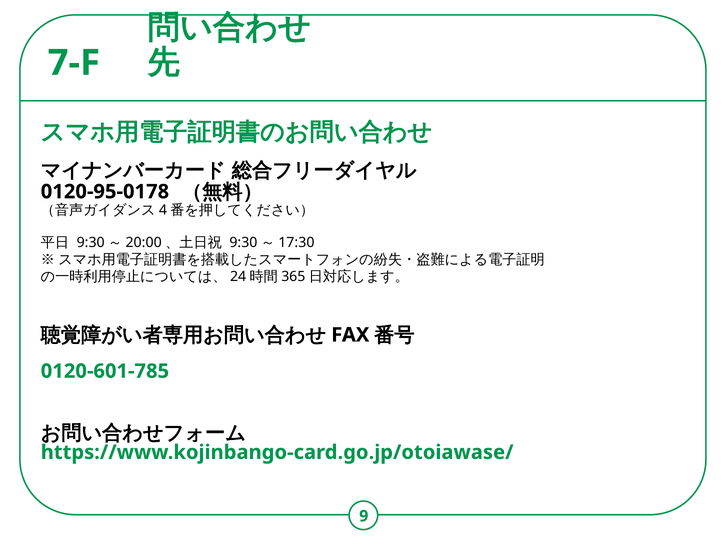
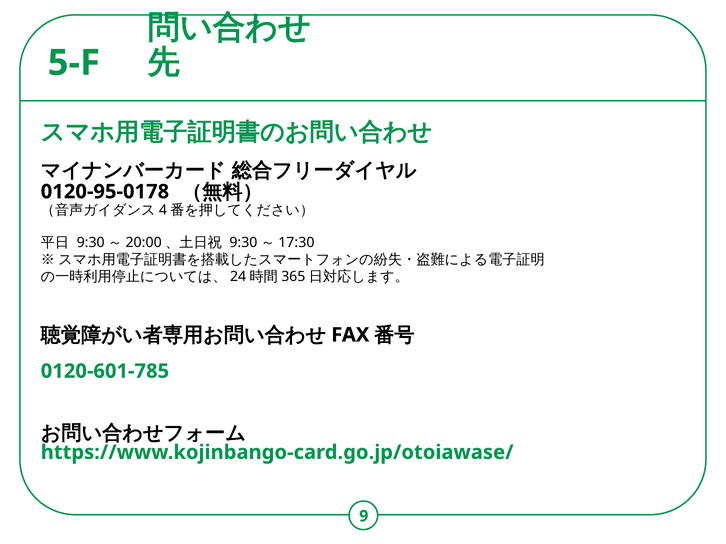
7-F: 7-F -> 5-F (74, 63)
